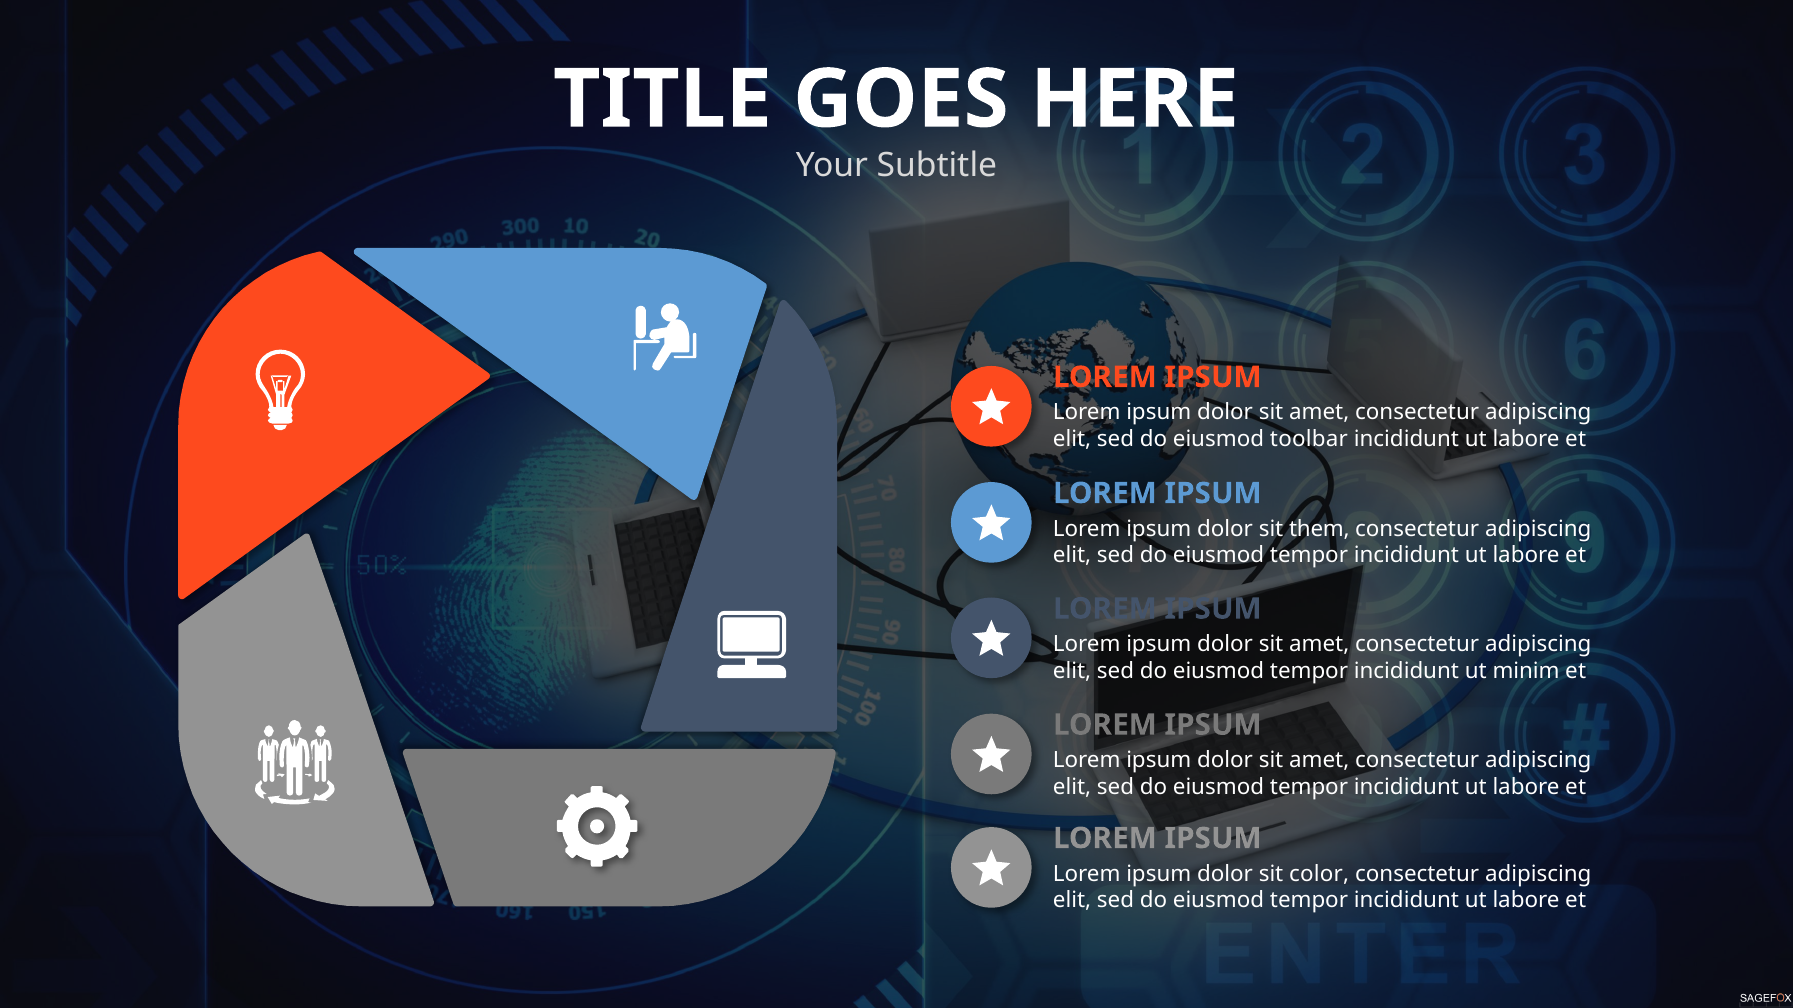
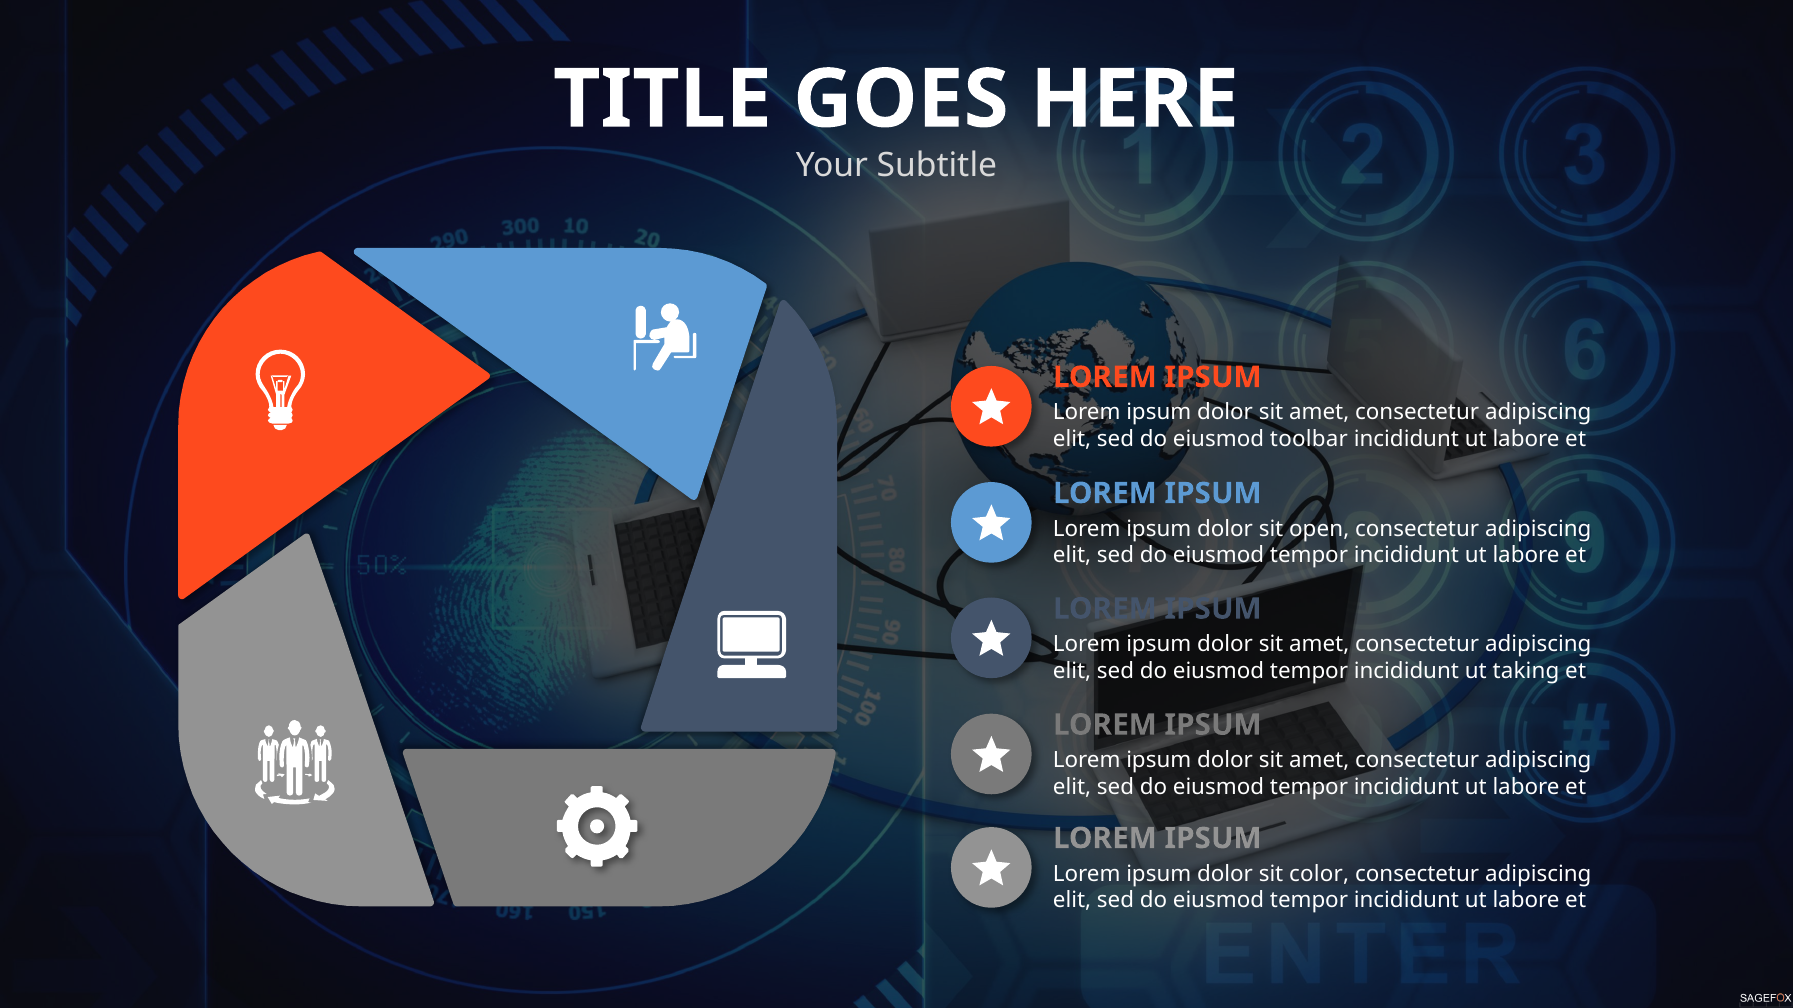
them: them -> open (1319, 529)
minim: minim -> taking (1526, 671)
